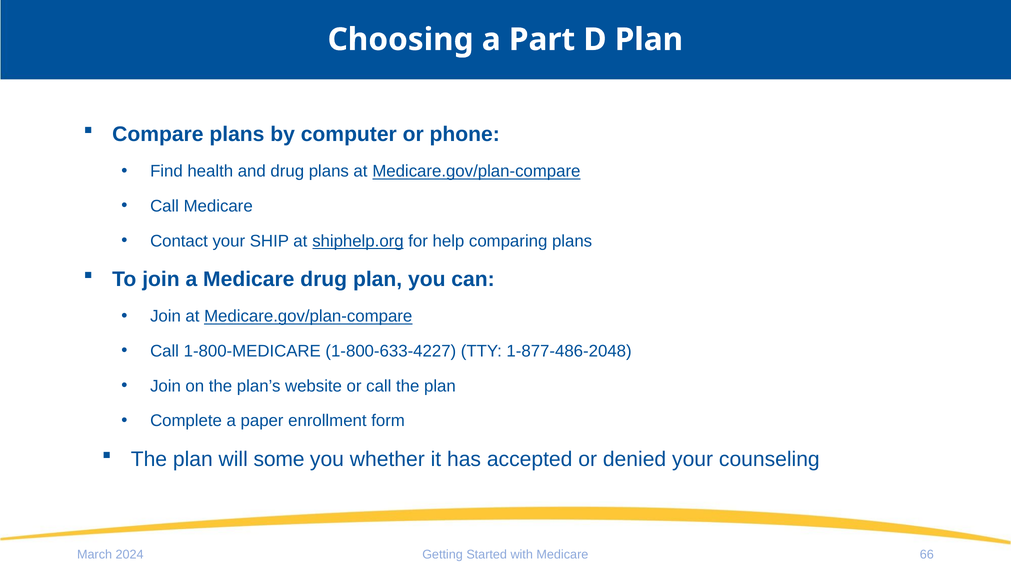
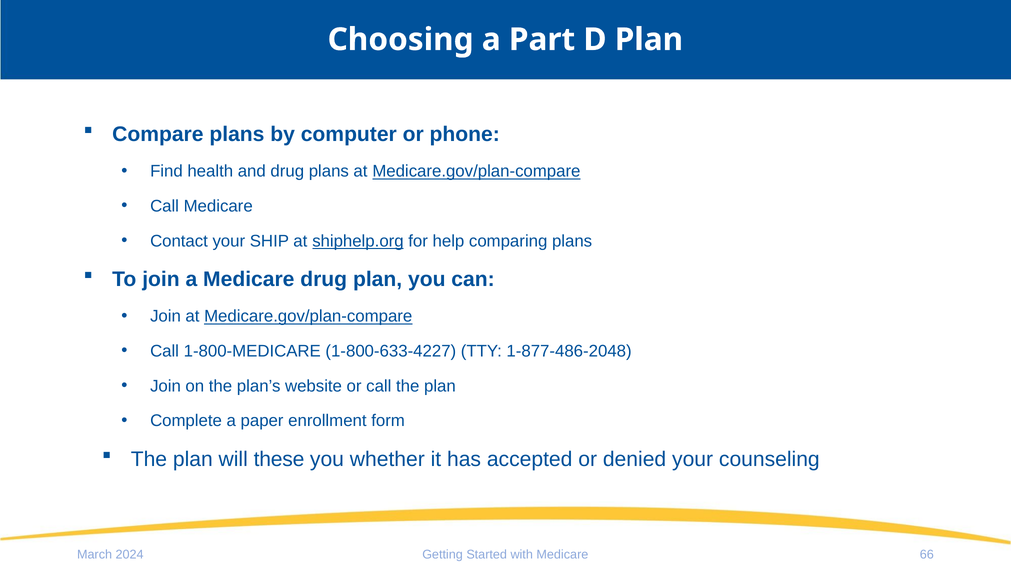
some: some -> these (279, 459)
